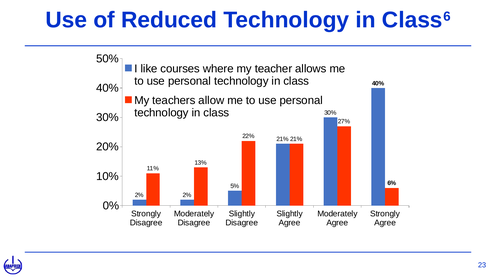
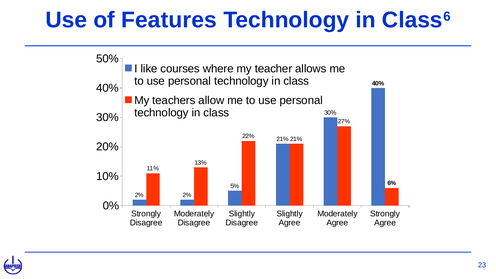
Reduced: Reduced -> Features (169, 20)
